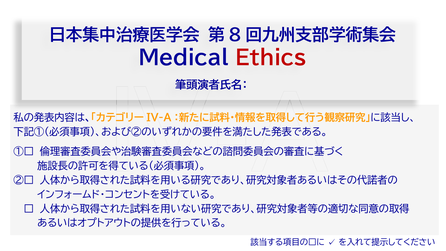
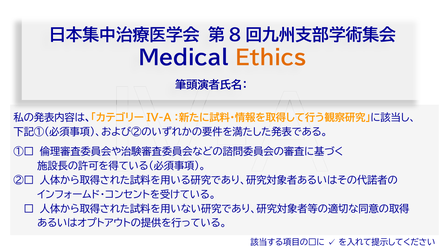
Ethics colour: red -> orange (271, 58)
